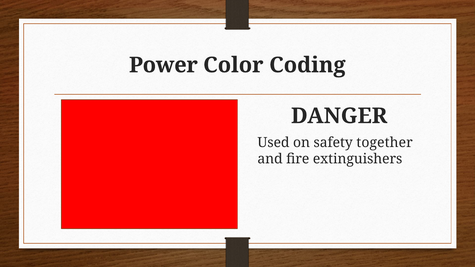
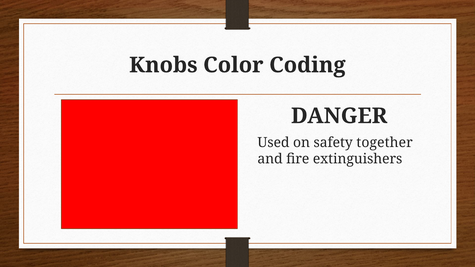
Power: Power -> Knobs (163, 65)
